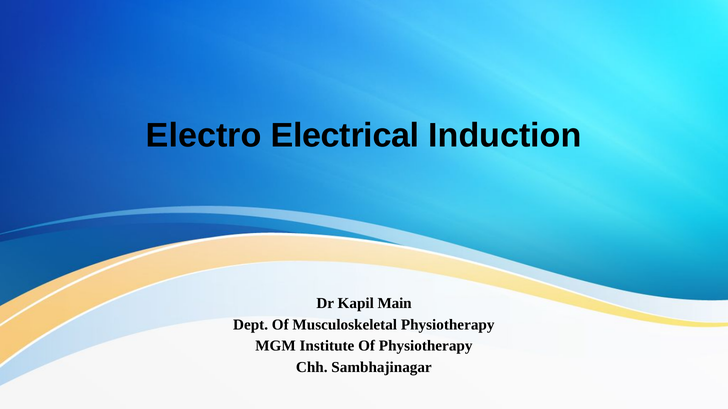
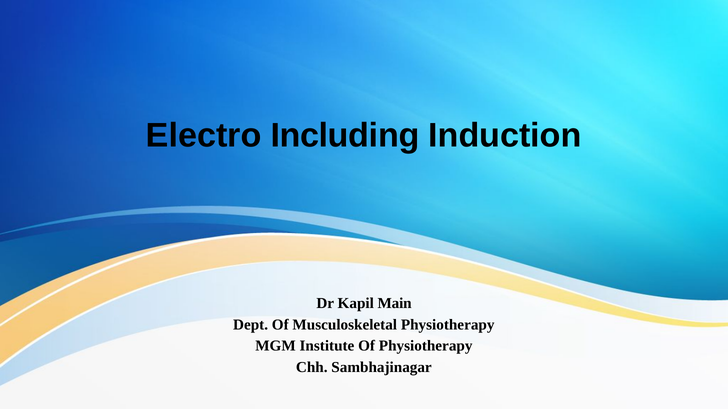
Electrical: Electrical -> Including (345, 136)
